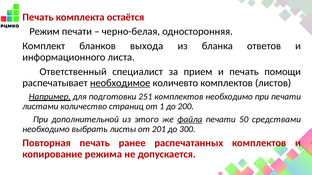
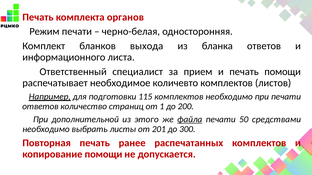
остаётся: остаётся -> органов (125, 17)
необходимое underline: present -> none (120, 83)
251: 251 -> 115 (145, 97)
листами: листами -> ответов (40, 107)
копирование режима: режима -> помощи (103, 155)
